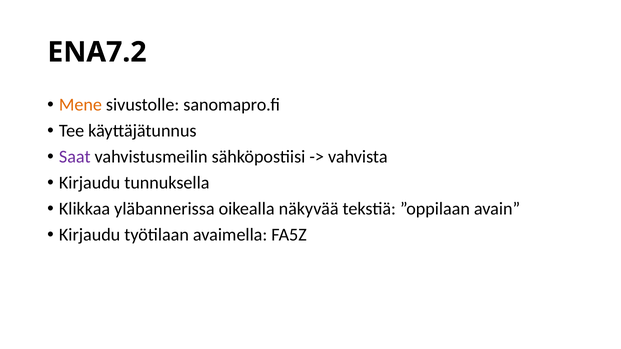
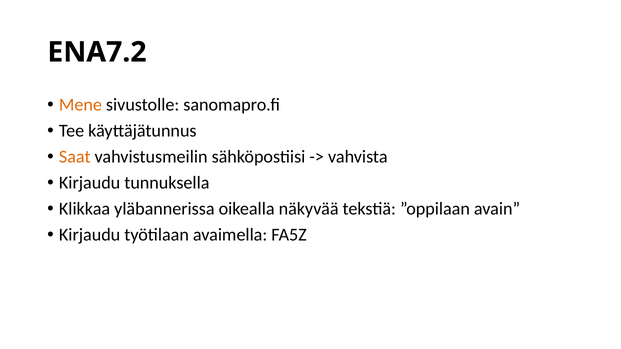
Saat colour: purple -> orange (75, 157)
